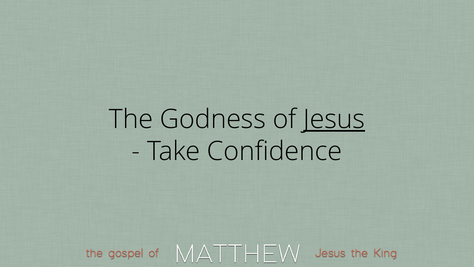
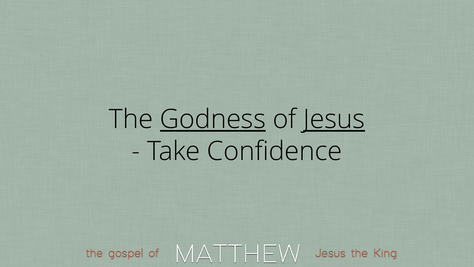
Godness underline: none -> present (213, 119)
